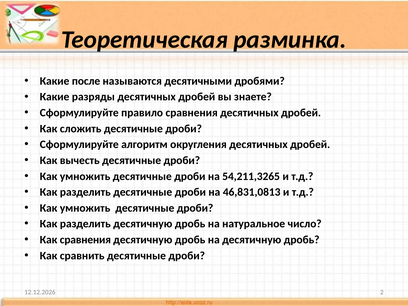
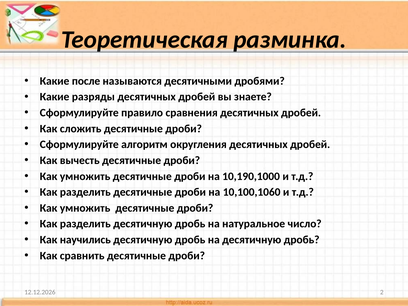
54,211,3265: 54,211,3265 -> 10,190,1000 (251, 176)
46,831,0813: 46,831,0813 -> 10,100,1060 (252, 192)
Как сравнения: сравнения -> научились (85, 240)
